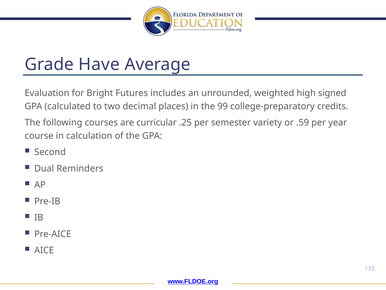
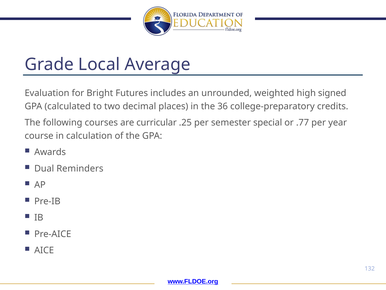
Have: Have -> Local (99, 64)
99: 99 -> 36 (223, 106)
variety: variety -> special (268, 122)
.59: .59 -> .77 (303, 122)
Second: Second -> Awards (50, 152)
